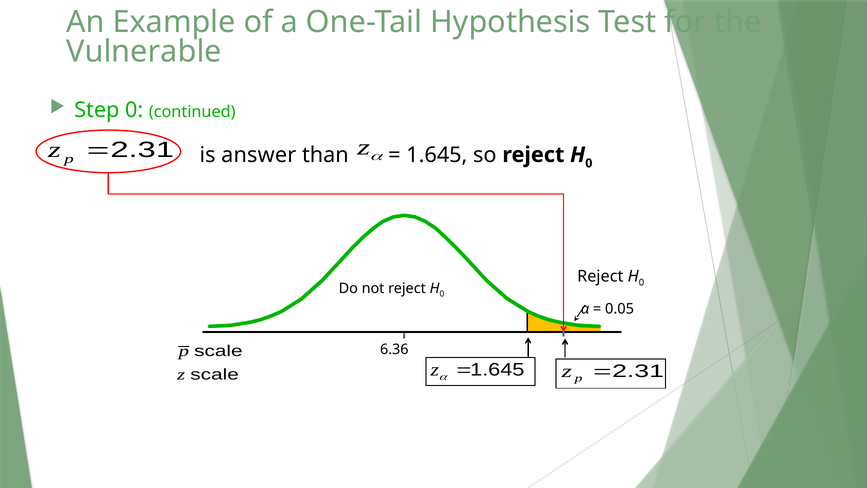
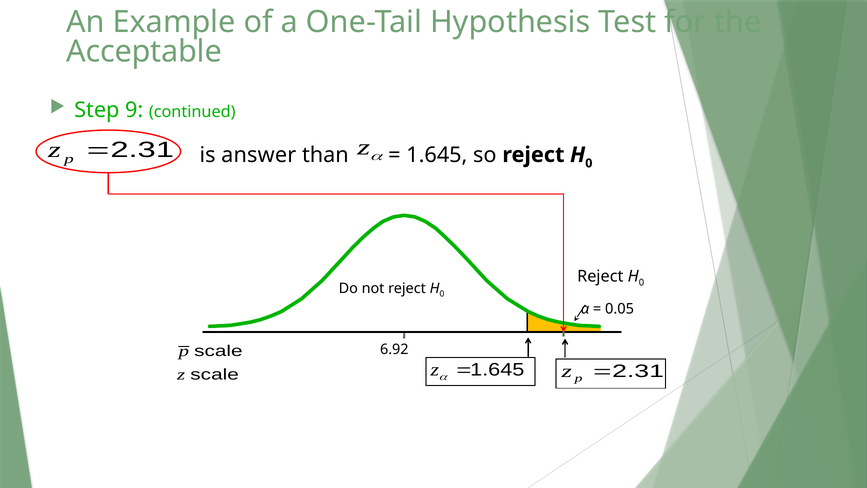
Vulnerable: Vulnerable -> Acceptable (144, 52)
Step 0: 0 -> 9 (134, 110)
6.36: 6.36 -> 6.92 (394, 349)
